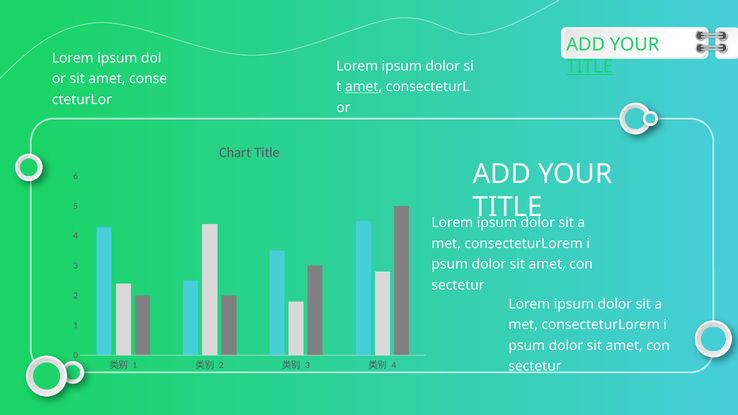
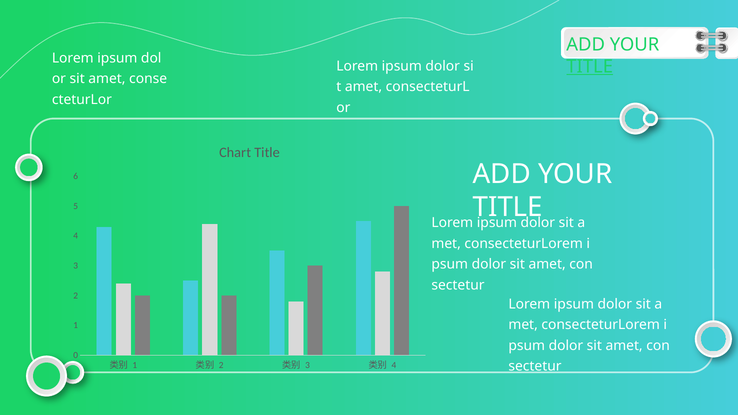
amet underline: present -> none (364, 87)
